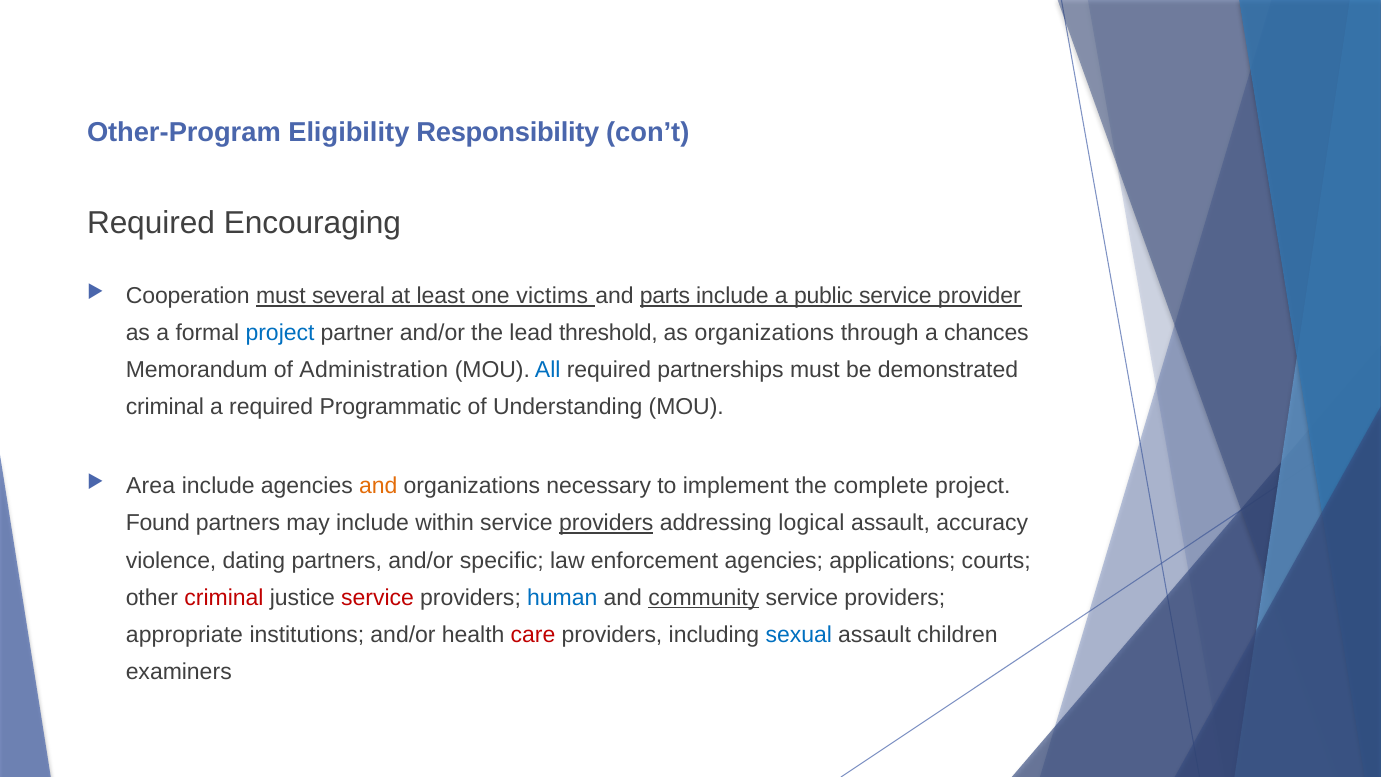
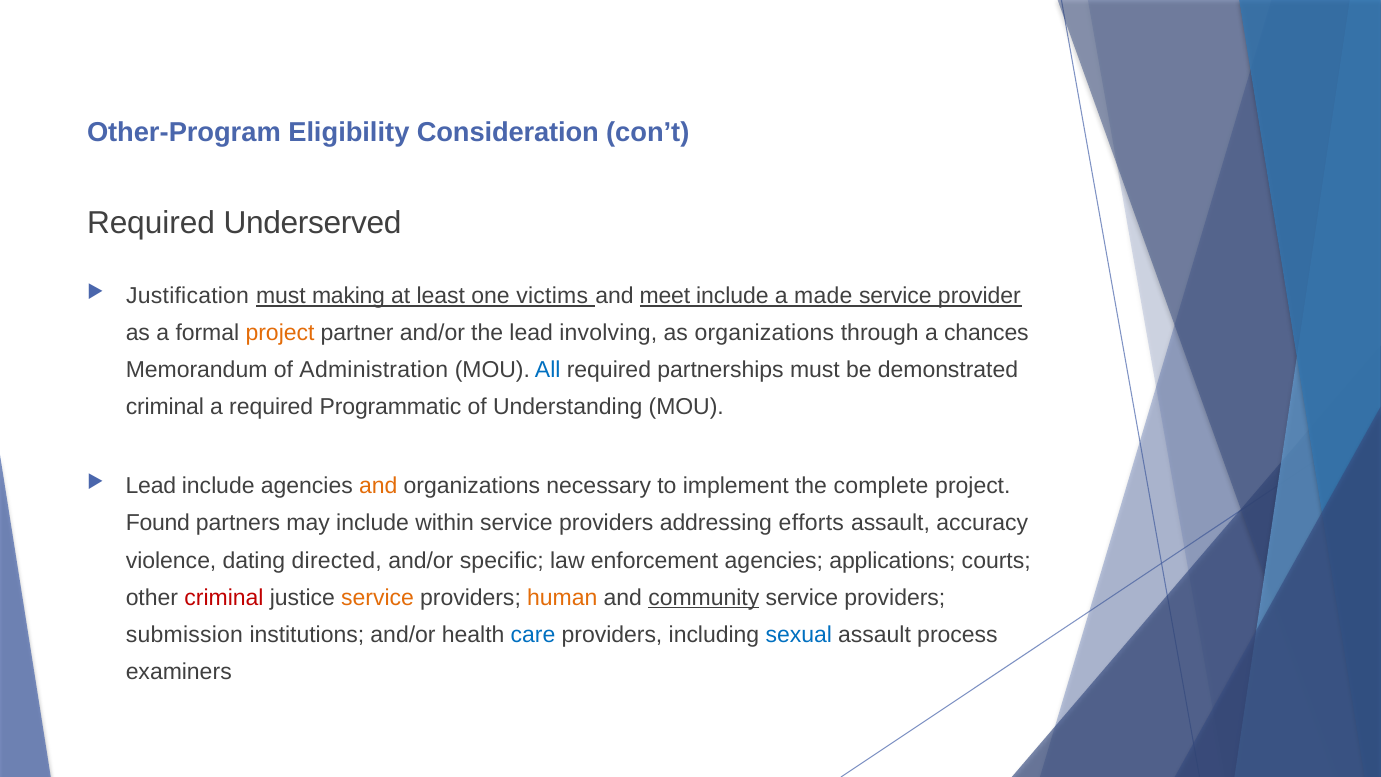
Responsibility: Responsibility -> Consideration (508, 132)
Encouraging: Encouraging -> Underserved (313, 223)
Cooperation: Cooperation -> Justification (188, 296)
several: several -> making (349, 296)
parts: parts -> meet (665, 296)
public: public -> made (823, 296)
project colour: blue -> orange (280, 333)
threshold: threshold -> involving (608, 333)
Area: Area -> Lead (151, 486)
providers underline: present -> none (606, 523)
logical: logical -> efforts (811, 523)
dating partners: partners -> directed (337, 560)
service colour: red -> orange (378, 598)
human colour: blue -> orange (562, 598)
appropriate: appropriate -> submission (184, 635)
care colour: red -> blue (533, 635)
children: children -> process (957, 635)
